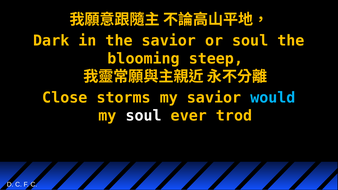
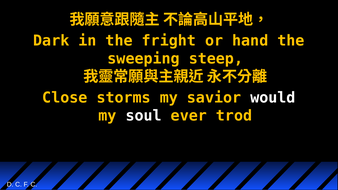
the savior: savior -> fright (169, 41)
or soul: soul -> hand (250, 41)
blooming: blooming -> sweeping (144, 59)
would colour: light blue -> white (273, 98)
